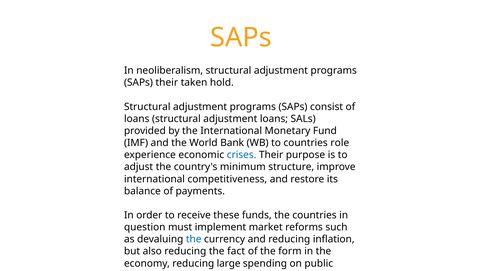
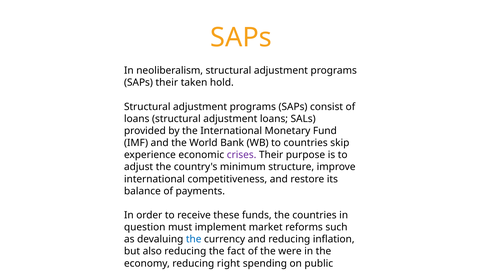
role: role -> skip (340, 143)
crises colour: blue -> purple (242, 155)
form: form -> were (290, 251)
large: large -> right (228, 264)
